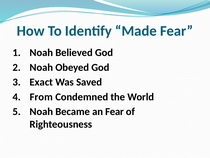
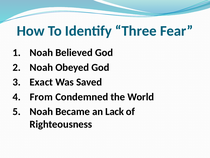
Made: Made -> Three (136, 31)
an Fear: Fear -> Lack (115, 111)
